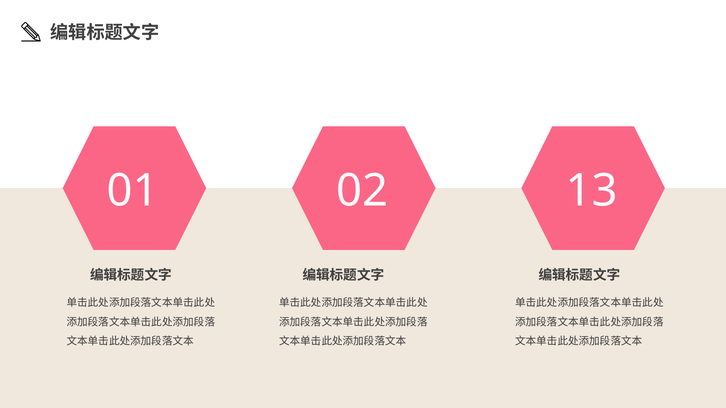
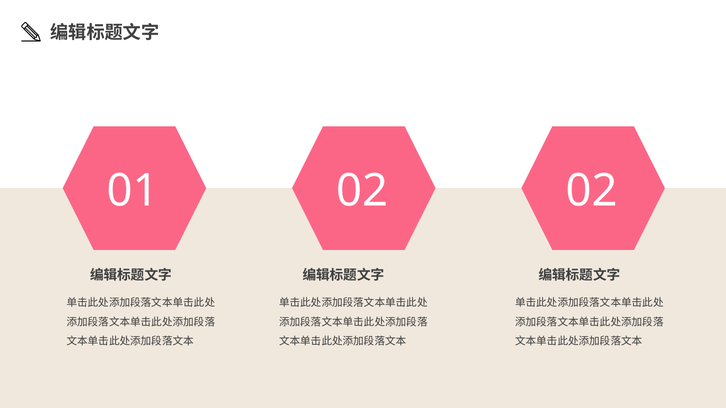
02 13: 13 -> 02 (592, 191)
